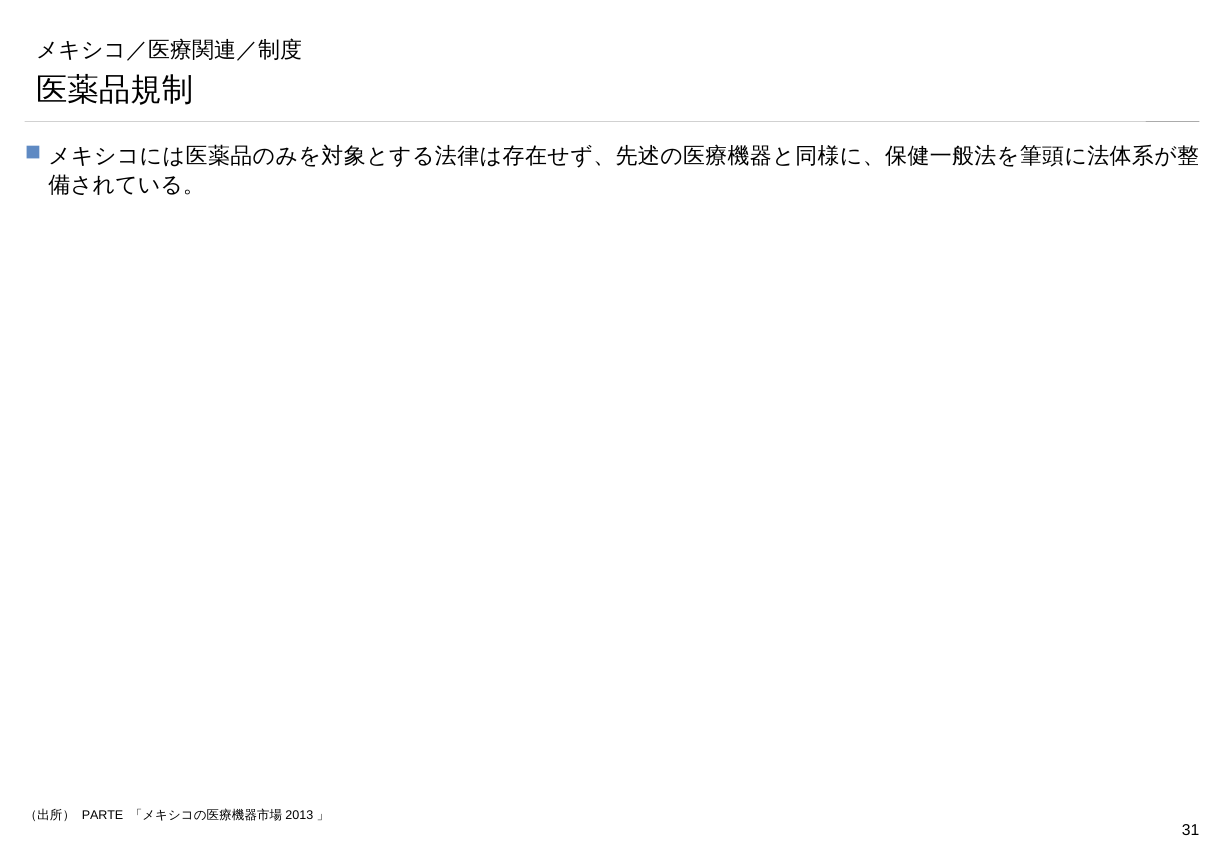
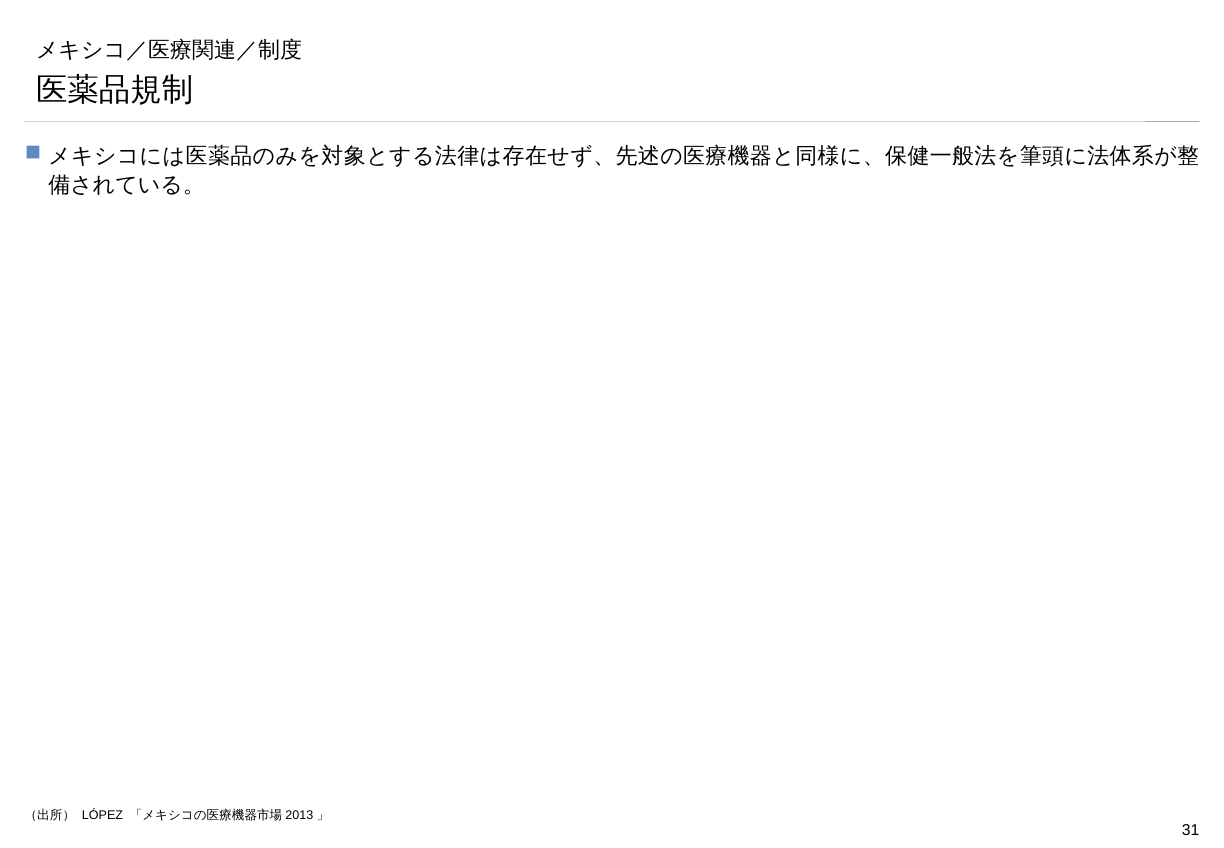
PARTE: PARTE -> LÓPEZ (103, 815)
